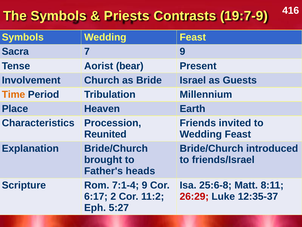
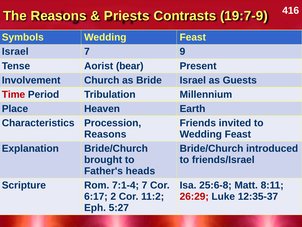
The Symbols: Symbols -> Reasons (59, 16)
Sacra: Sacra -> Israel (15, 52)
Time colour: orange -> red (13, 94)
Reunited: Reunited -> Reasons (105, 134)
7:1-4 9: 9 -> 7 (144, 185)
